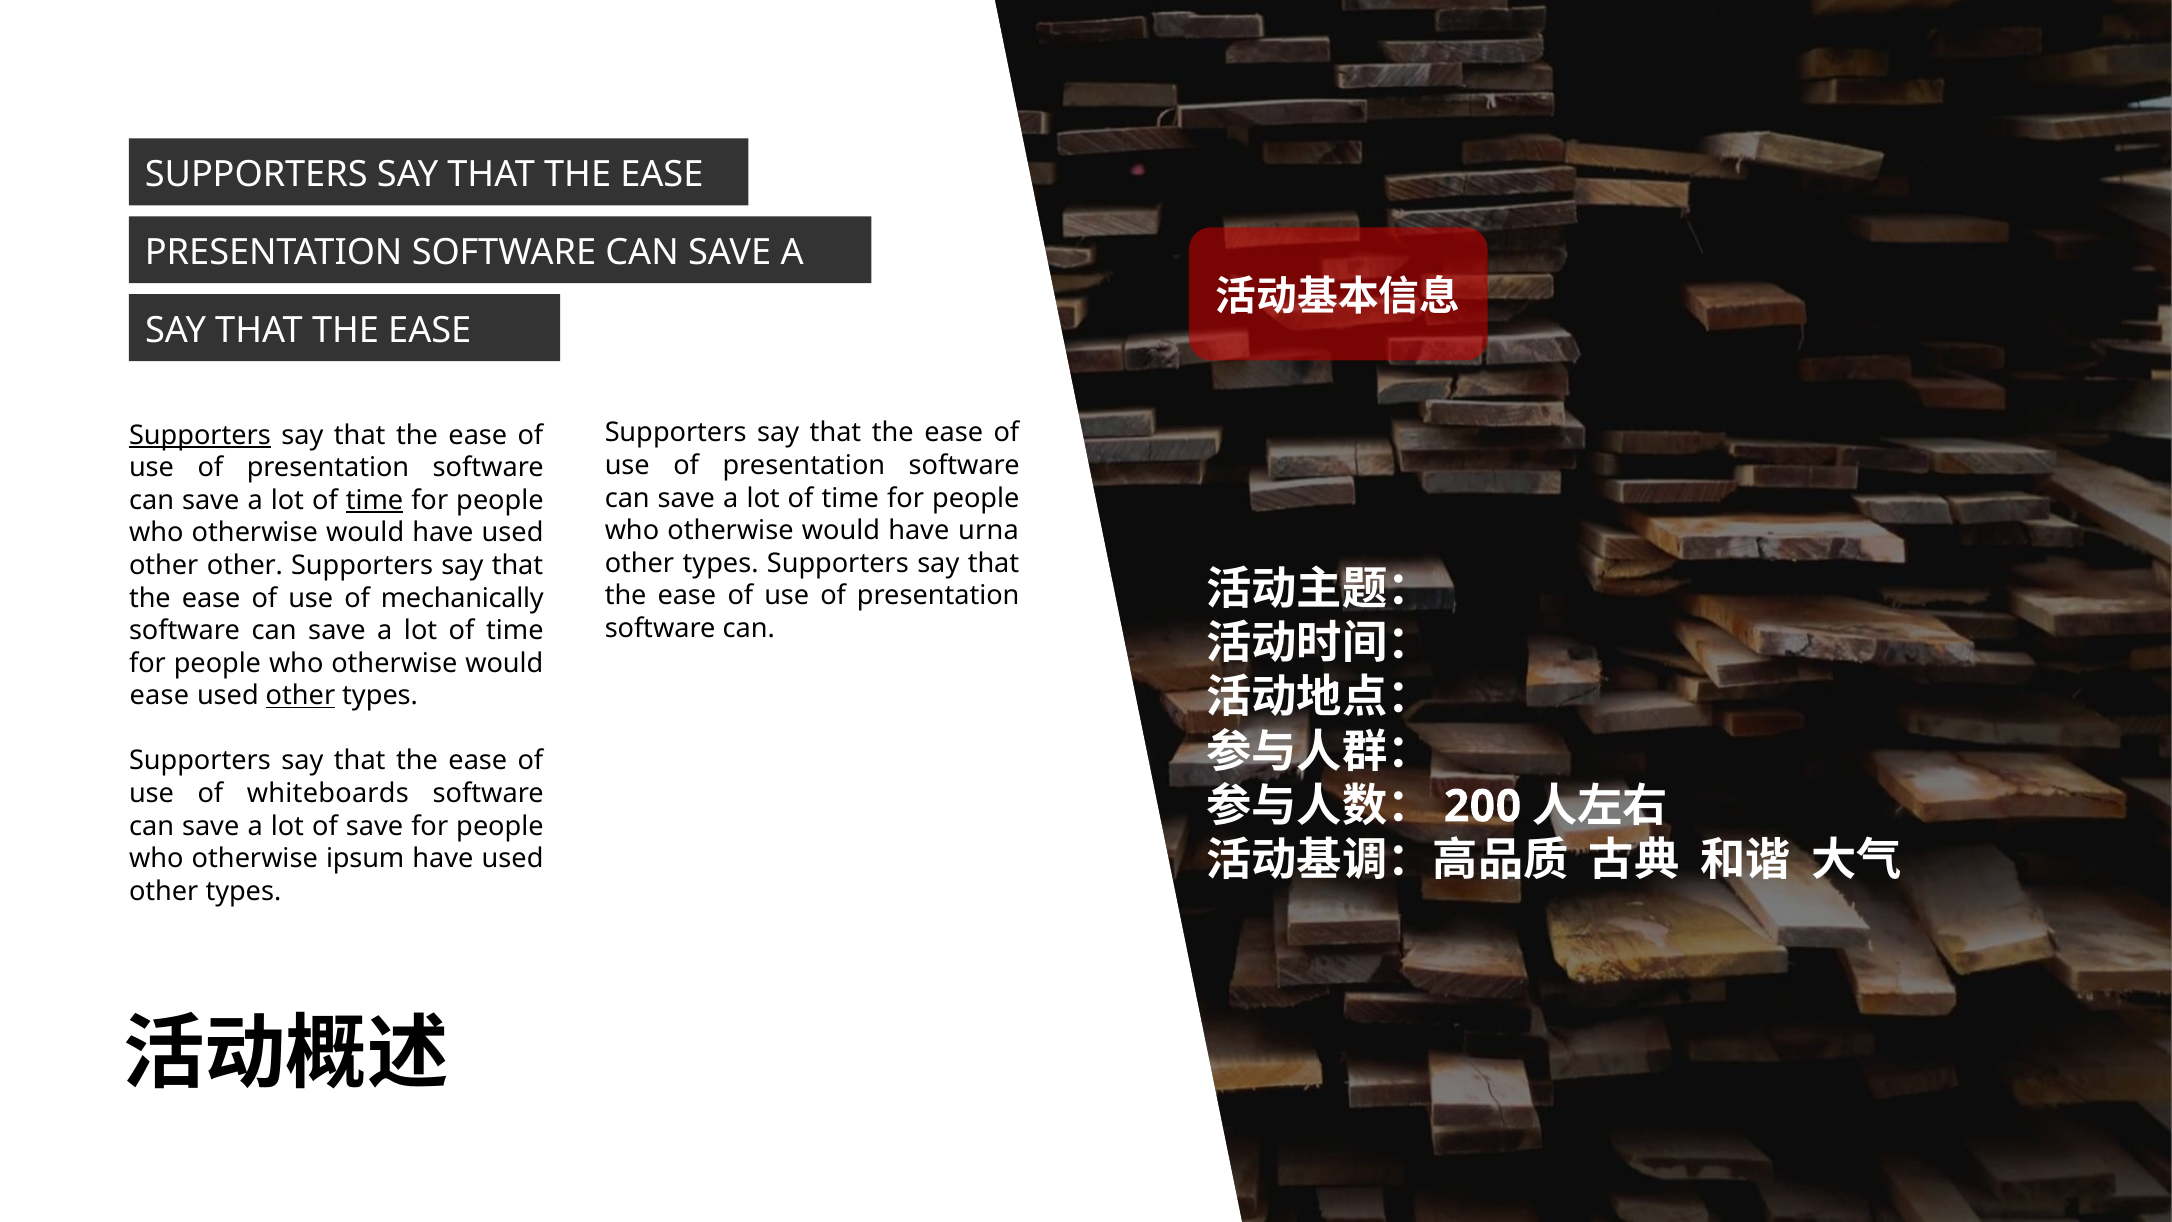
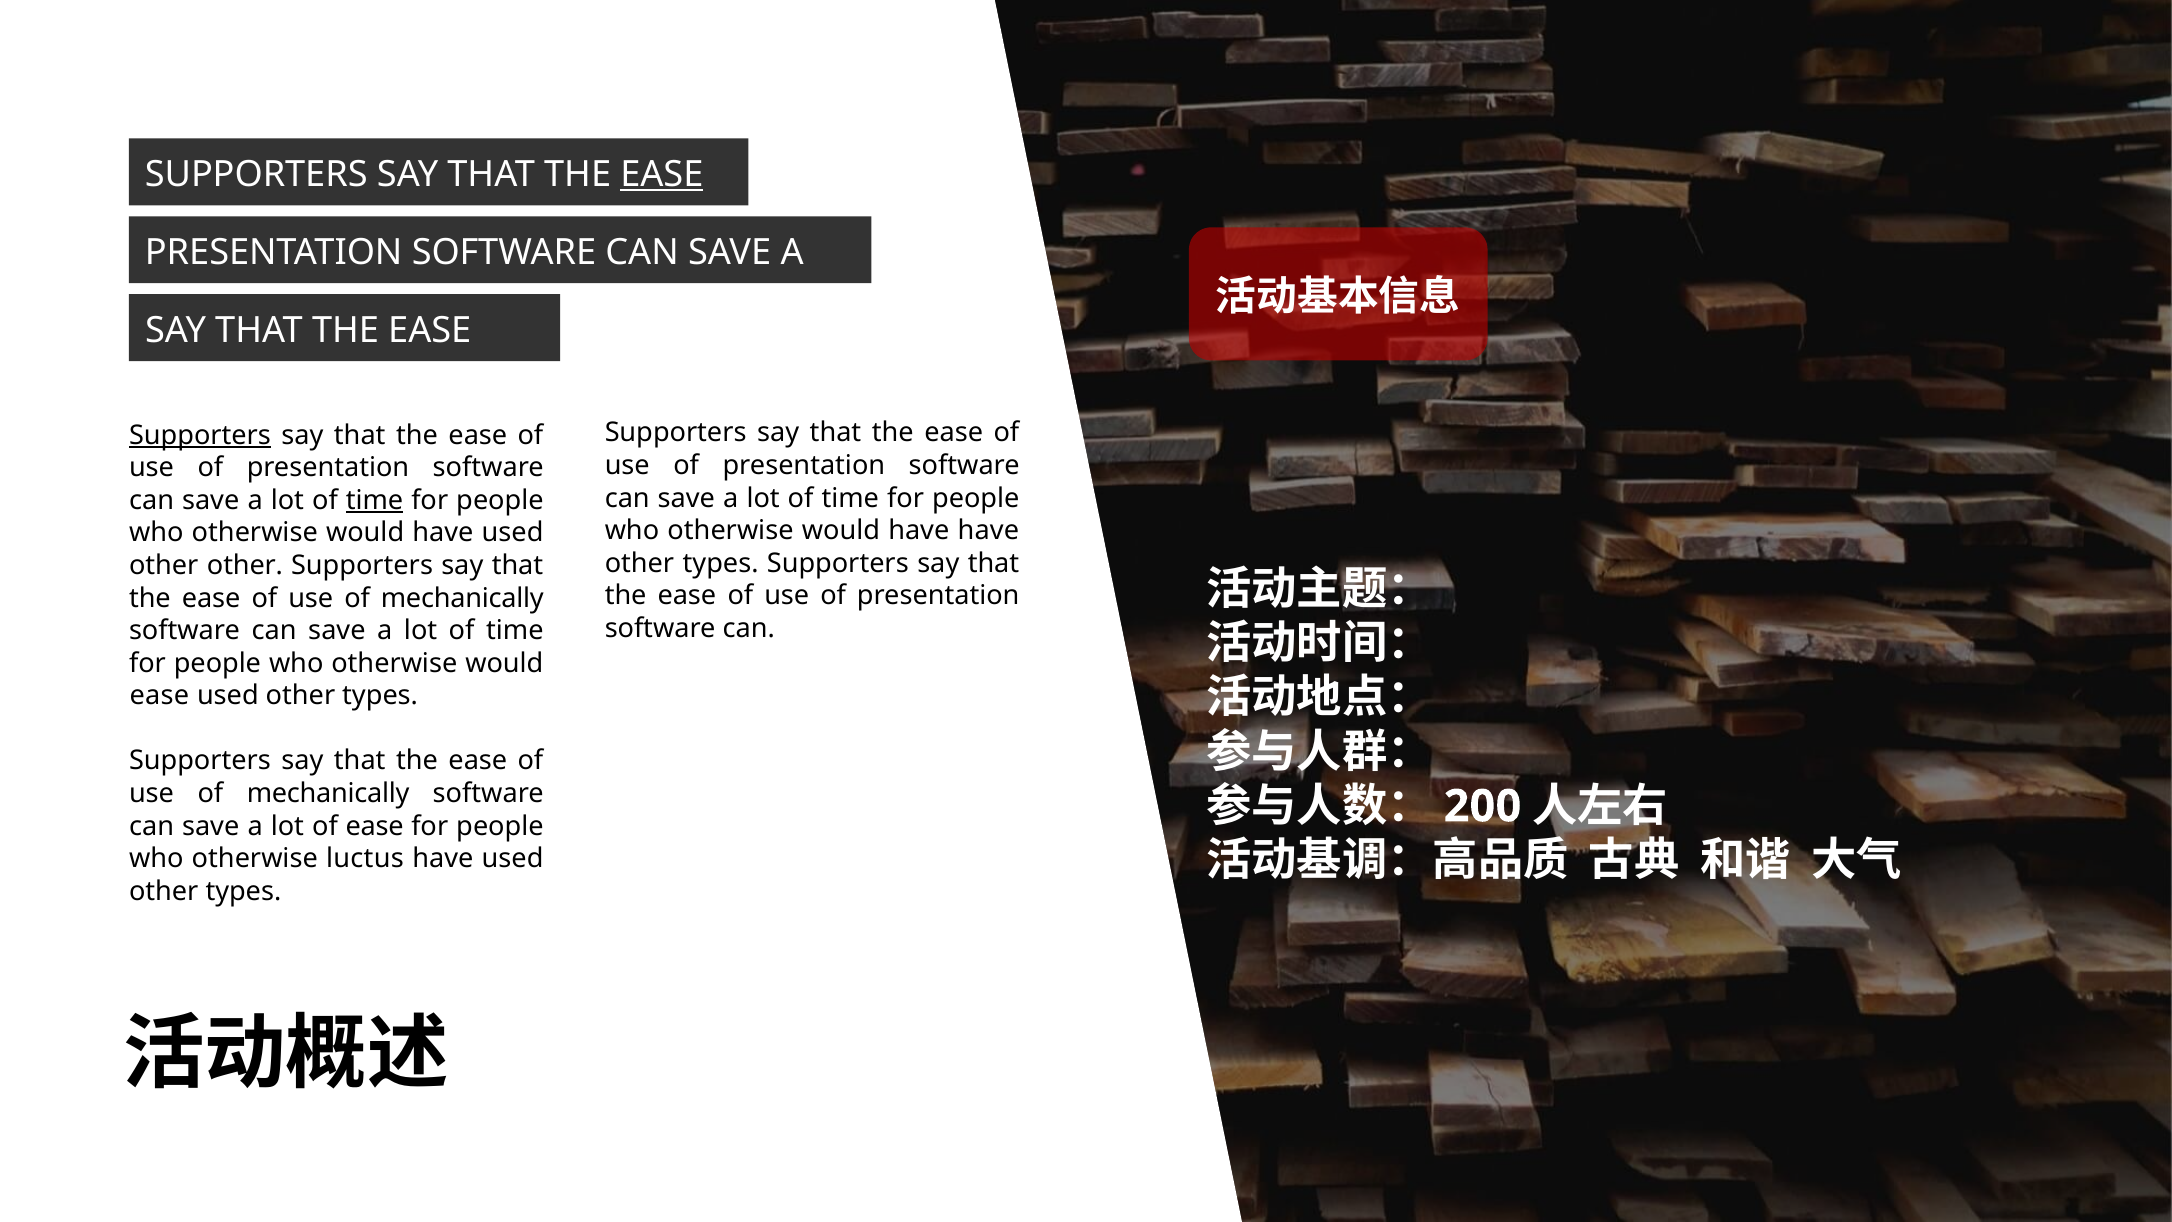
EASE underline: none -> present (662, 174)
have urna: urna -> have (988, 531)
other underline: present -> none (300, 696)
whiteboards: whiteboards -> mechanically (328, 793)
of save: save -> ease (375, 826)
ipsum: ipsum -> luctus (365, 859)
